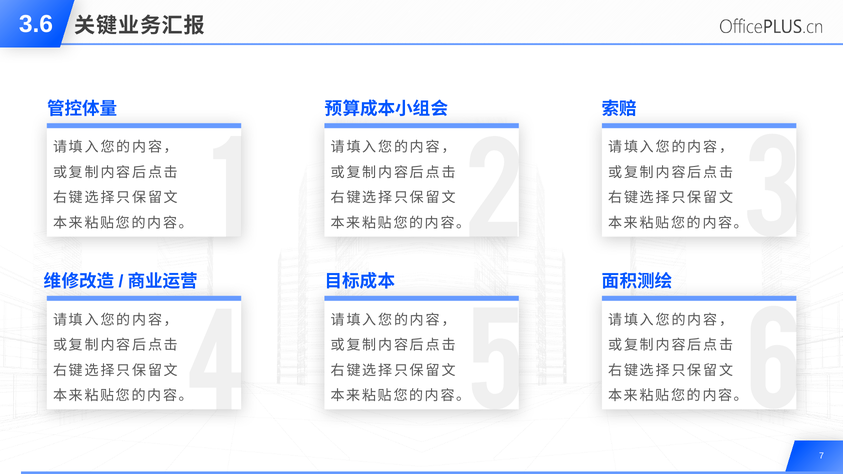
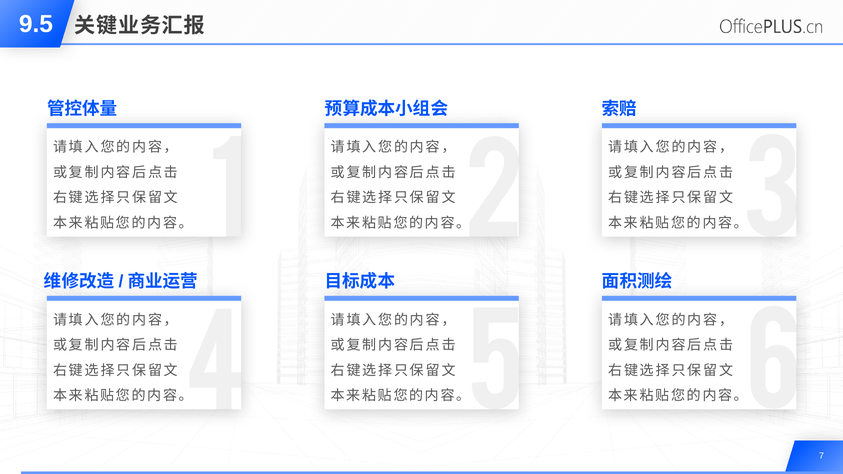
3.6: 3.6 -> 9.5 (36, 24)
